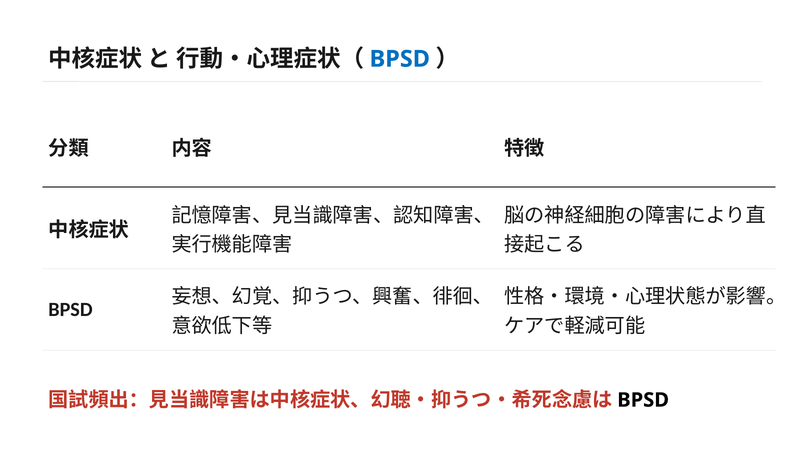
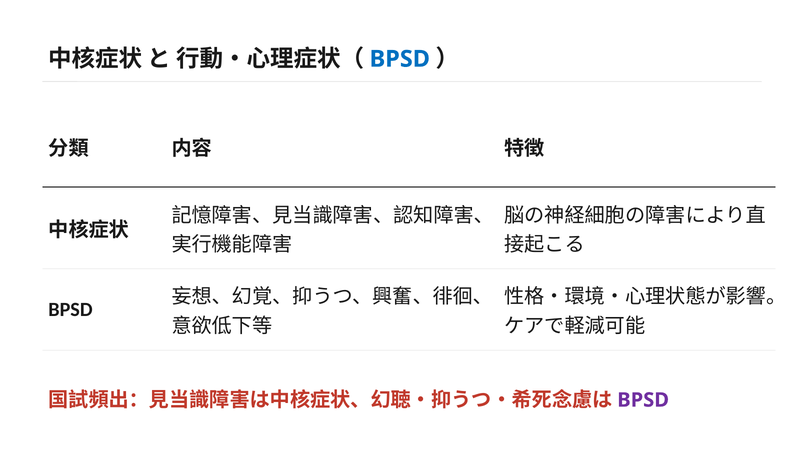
BPSD colour: black -> purple (643, 400)
